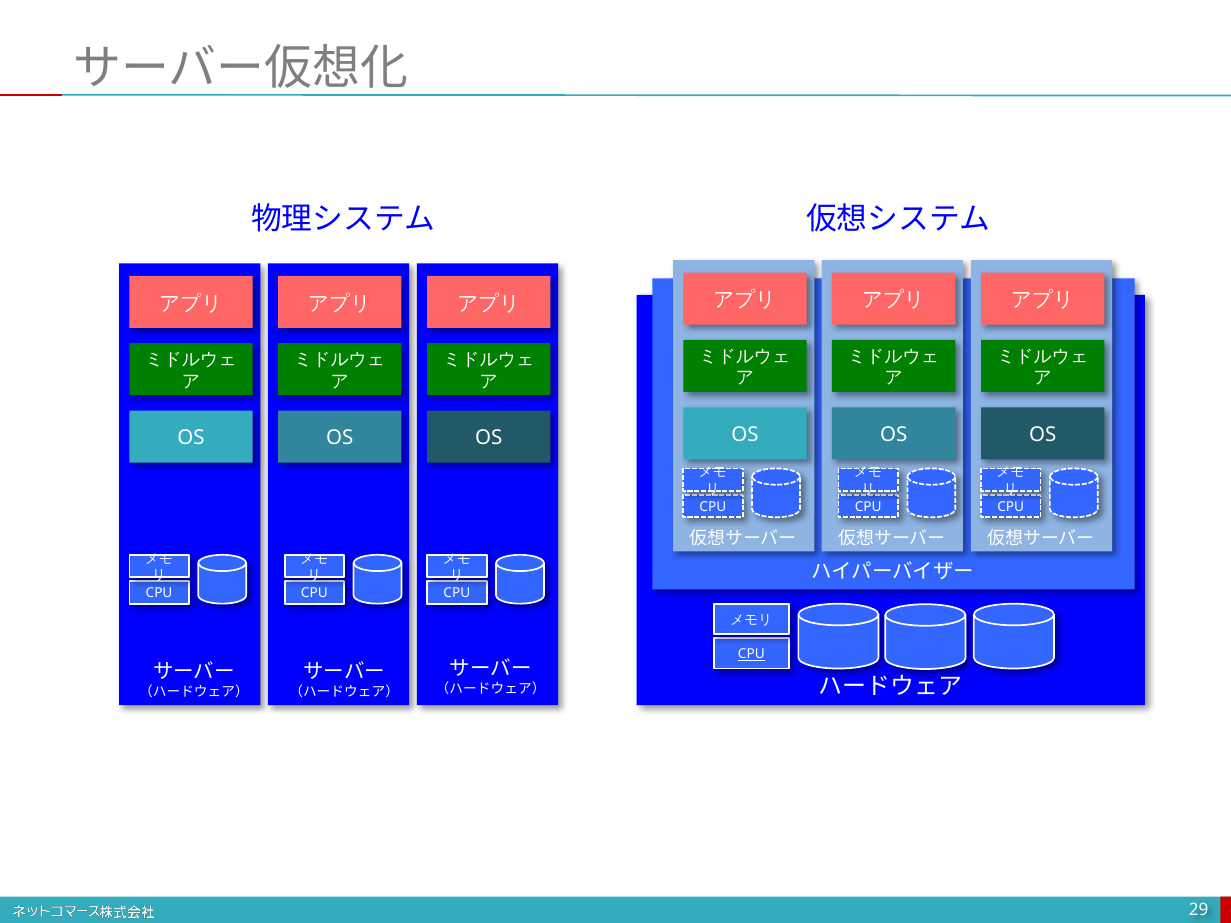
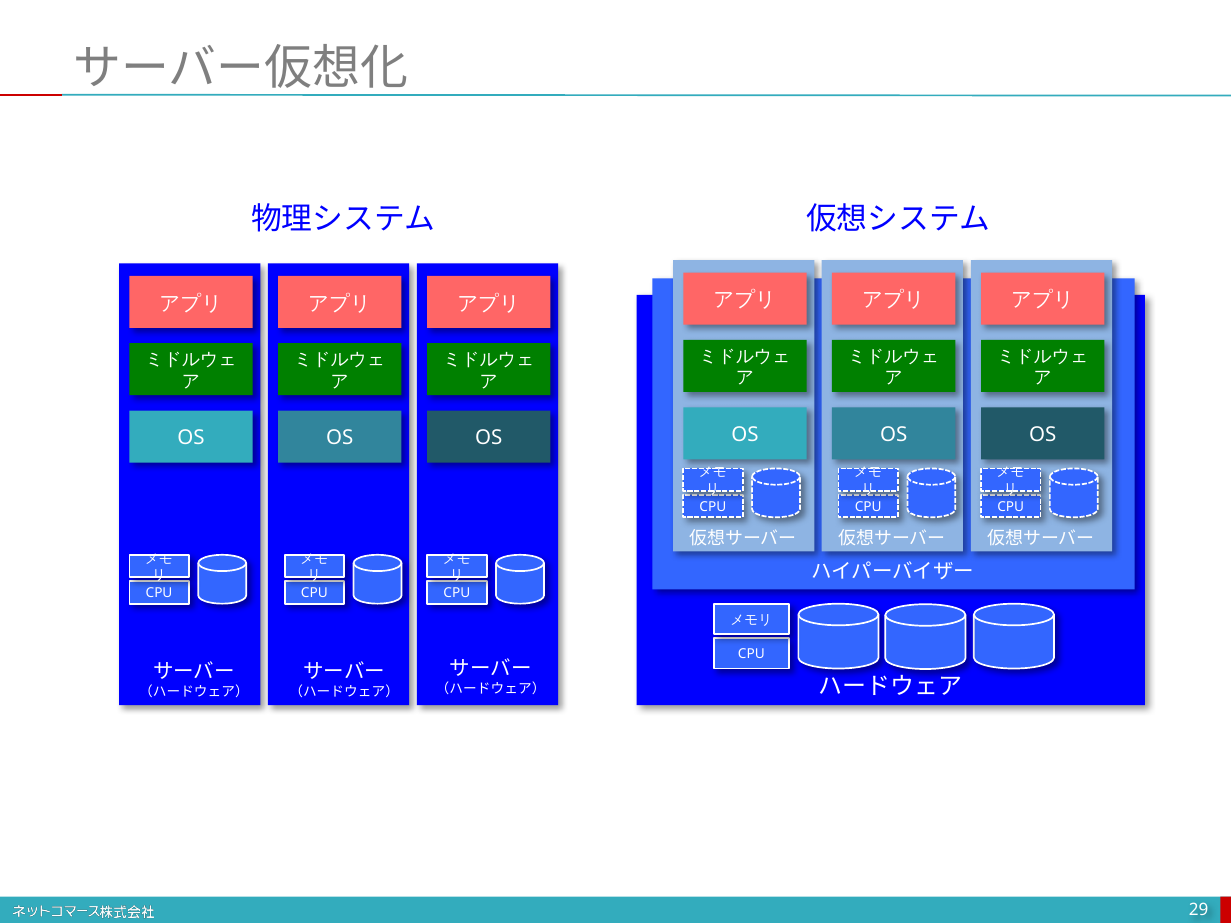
CPU underline: present -> none (751, 655)
